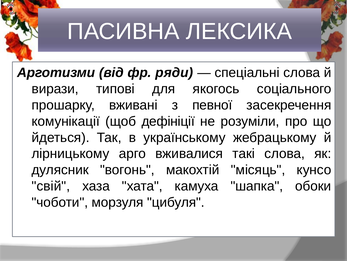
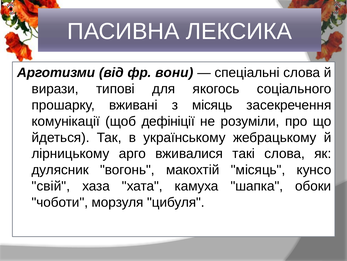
ряди: ряди -> вони (174, 73)
з певної: певної -> місяць (212, 105)
